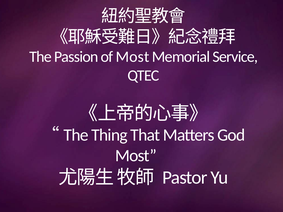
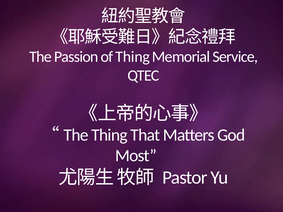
of Most: Most -> Thing (133, 57)
